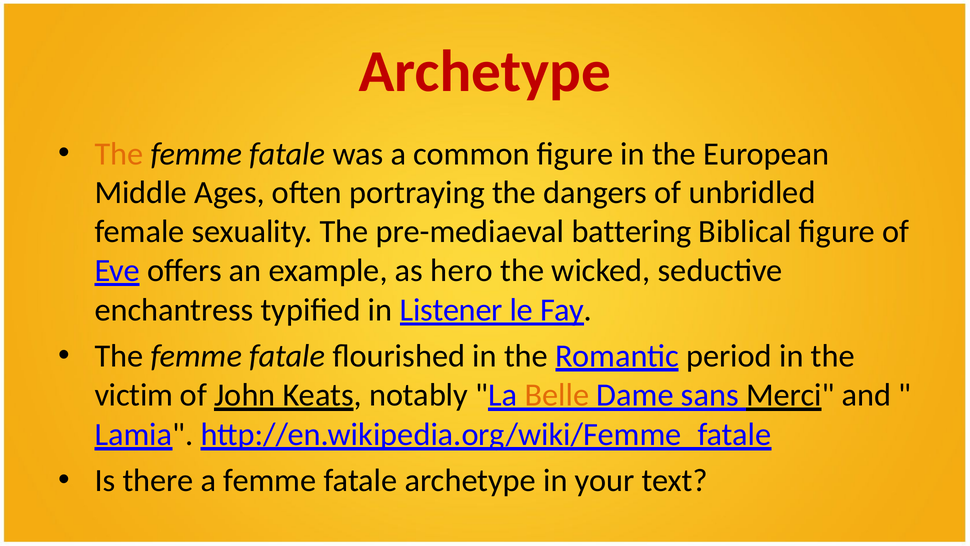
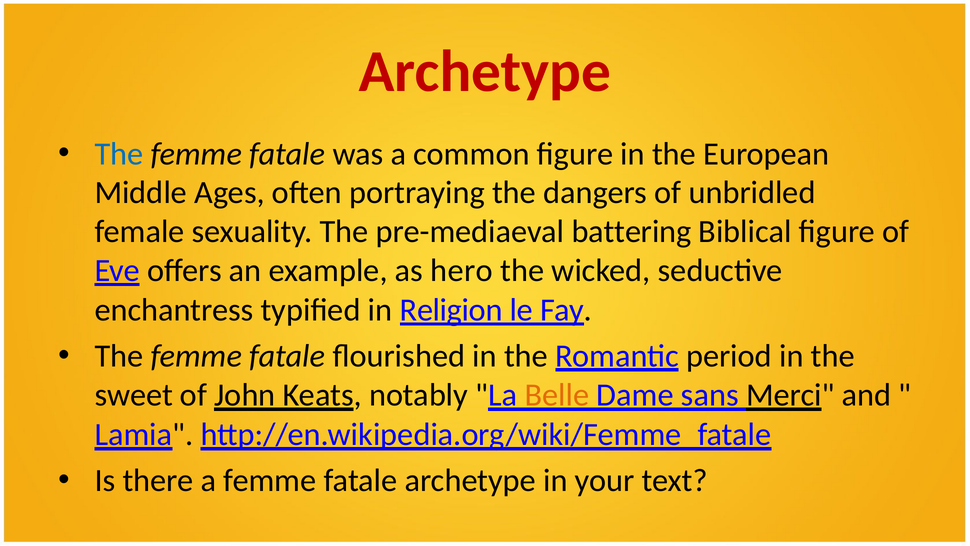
The colour: orange -> blue (119, 154)
Listener: Listener -> Religion (451, 310)
victim: victim -> sweet (134, 395)
